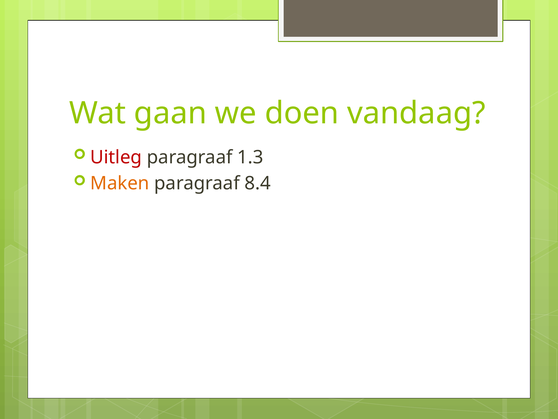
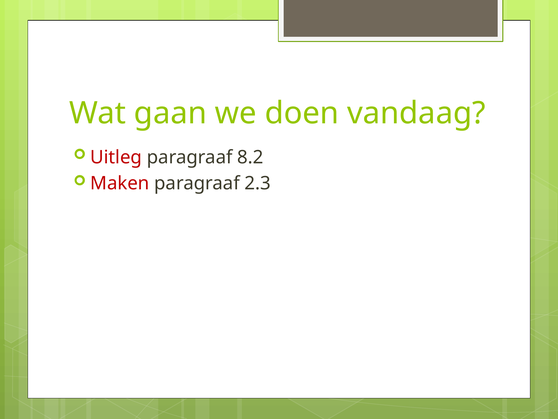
1.3: 1.3 -> 8.2 (250, 157)
Maken colour: orange -> red (120, 183)
8.4: 8.4 -> 2.3 (258, 183)
